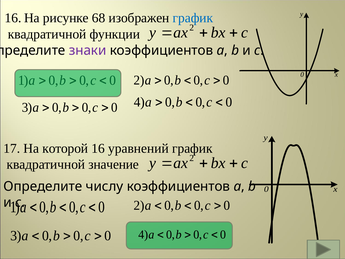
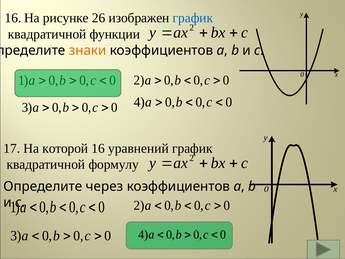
68: 68 -> 26 (99, 18)
знаки colour: purple -> orange (88, 50)
значение: значение -> формулу (114, 164)
числу: числу -> через (104, 186)
